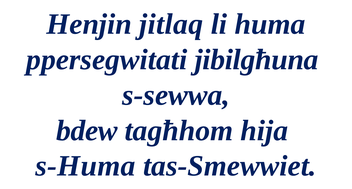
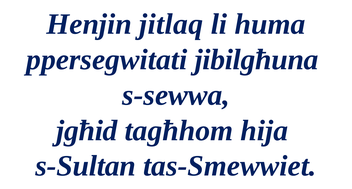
bdew: bdew -> jgħid (87, 131)
s-Huma: s-Huma -> s-Sultan (86, 166)
